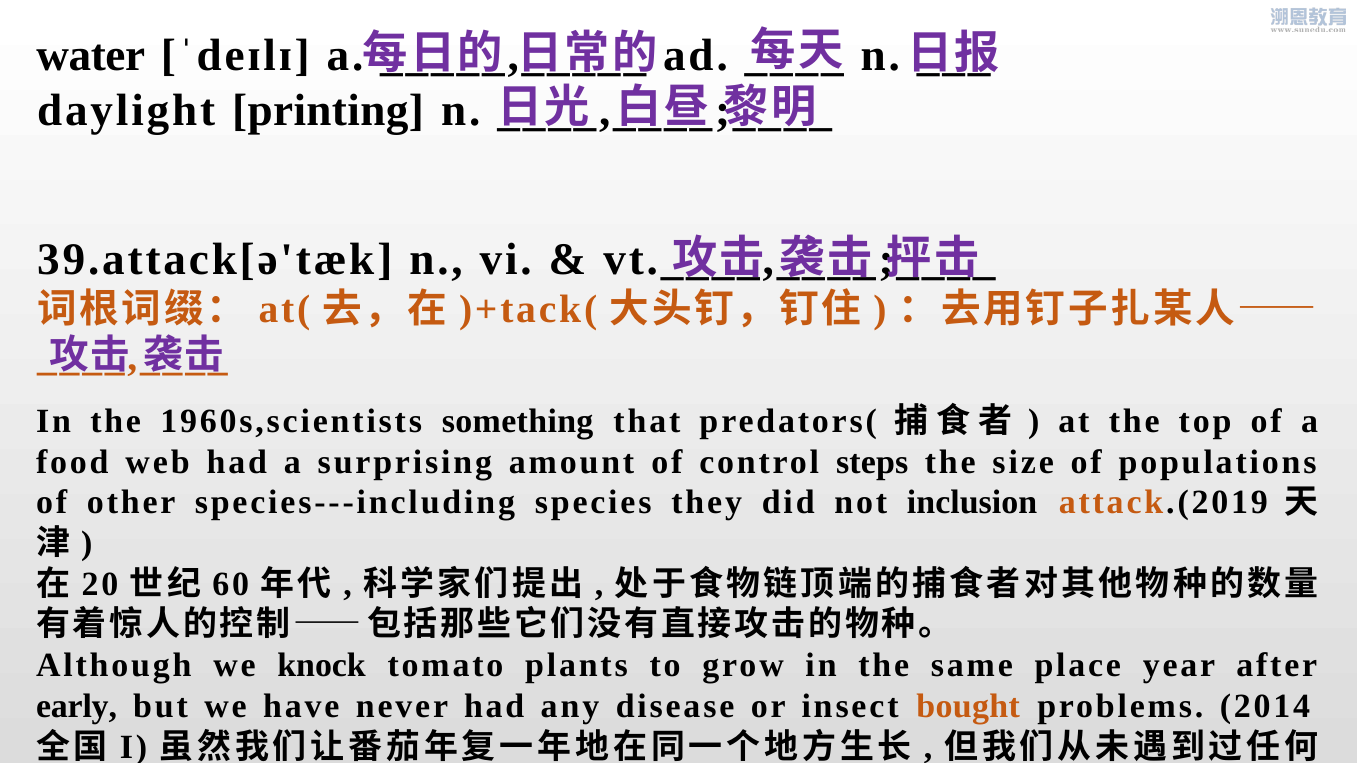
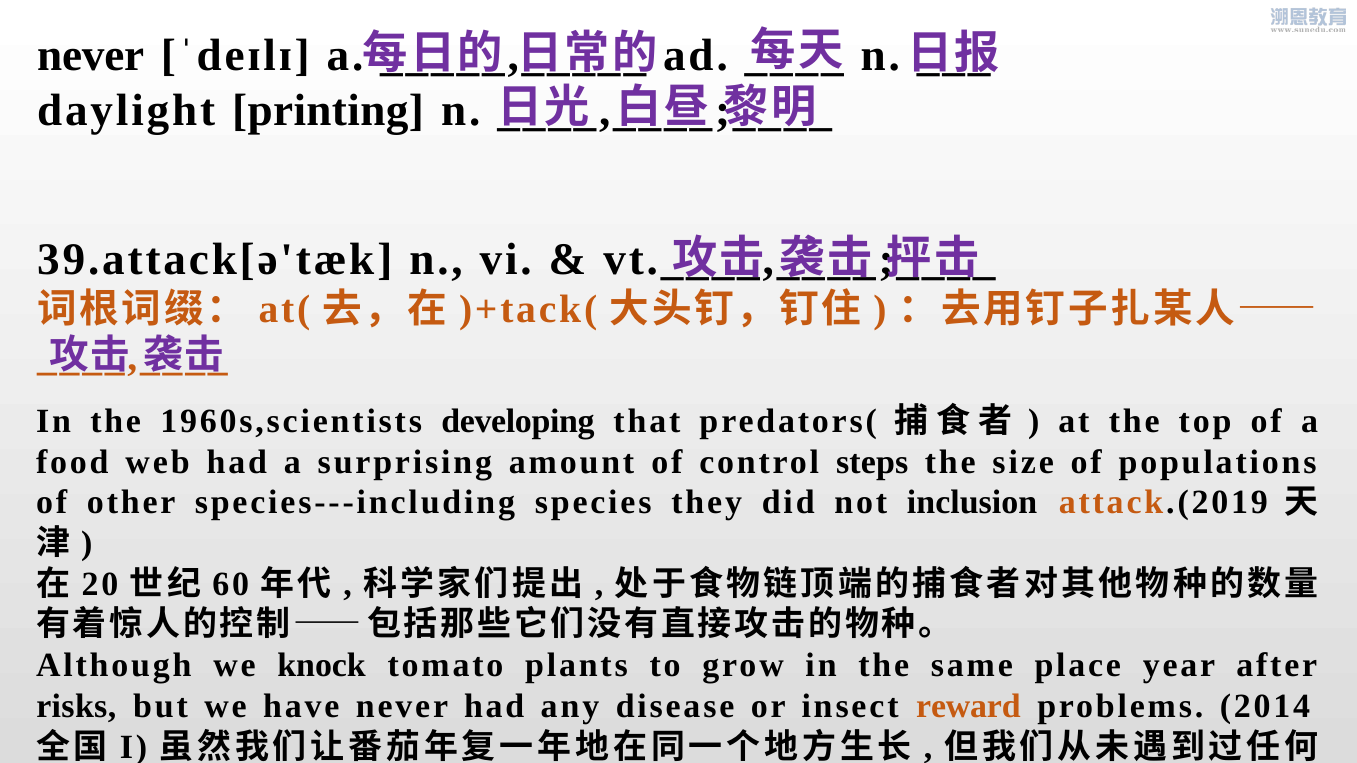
water: water -> never (91, 56)
something: something -> developing (518, 421)
early: early -> risks (76, 706)
bought: bought -> reward (968, 706)
